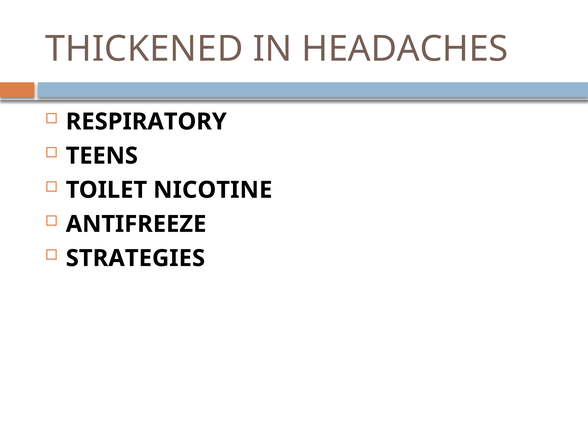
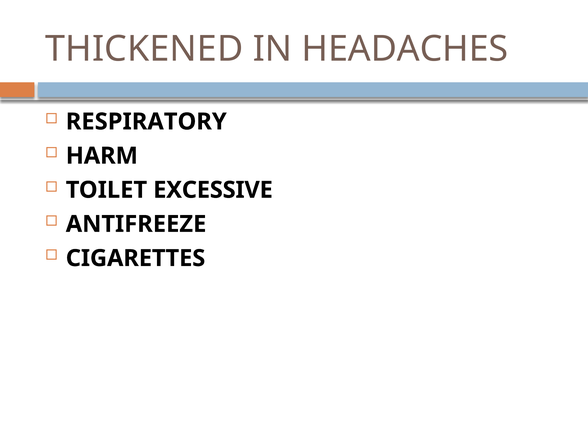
TEENS: TEENS -> HARM (102, 156)
NICOTINE: NICOTINE -> EXCESSIVE (213, 190)
STRATEGIES: STRATEGIES -> CIGARETTES (136, 258)
